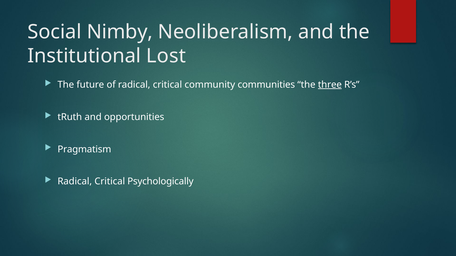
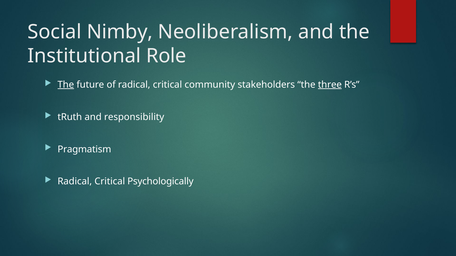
Lost: Lost -> Role (166, 56)
The underline: none -> present (66, 85)
communities: communities -> stakeholders (266, 85)
opportunities: opportunities -> responsibility (134, 117)
